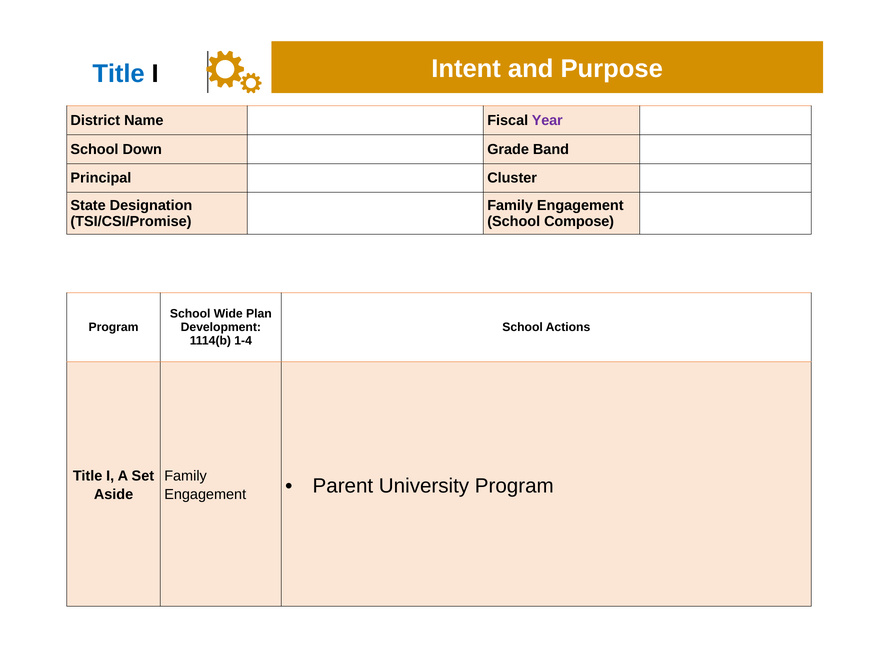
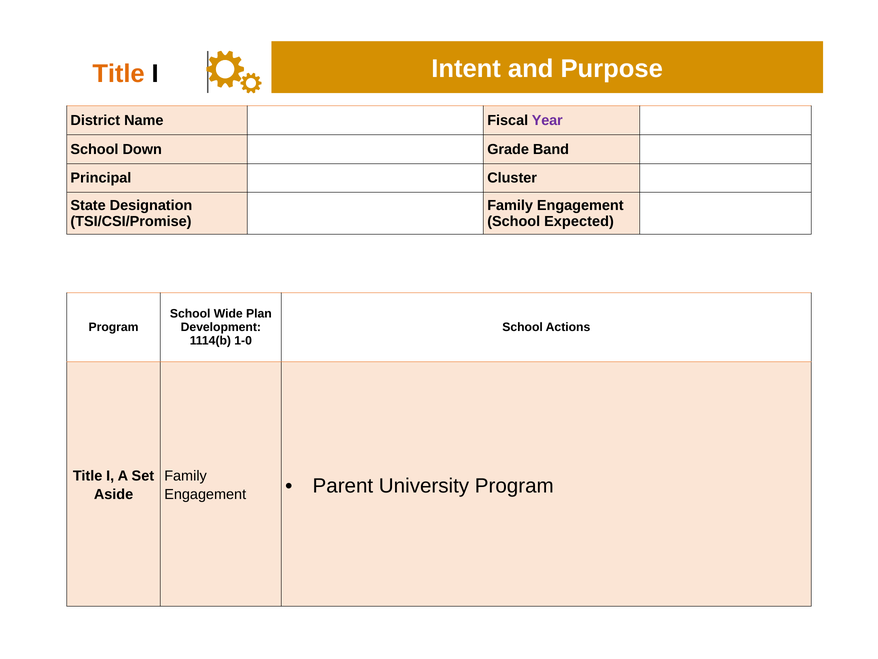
Title colour: blue -> orange (119, 74)
Compose: Compose -> Expected (579, 221)
1-4: 1-4 -> 1-0 (243, 341)
